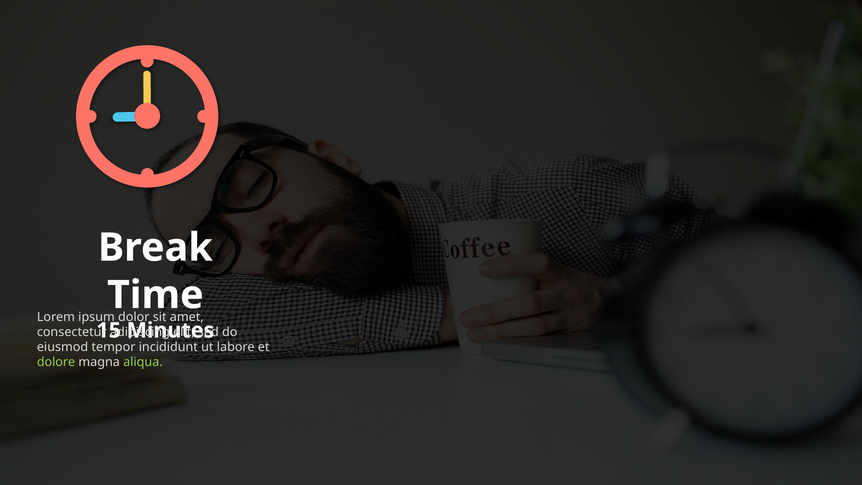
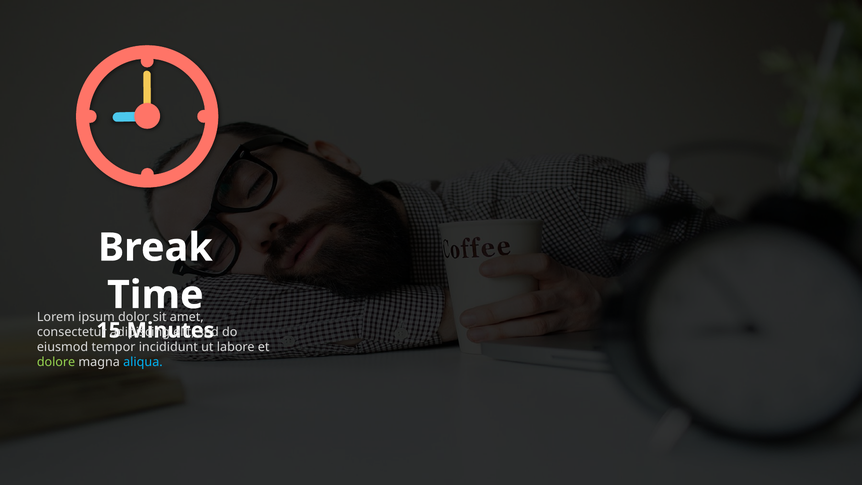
aliqua colour: light green -> light blue (143, 362)
